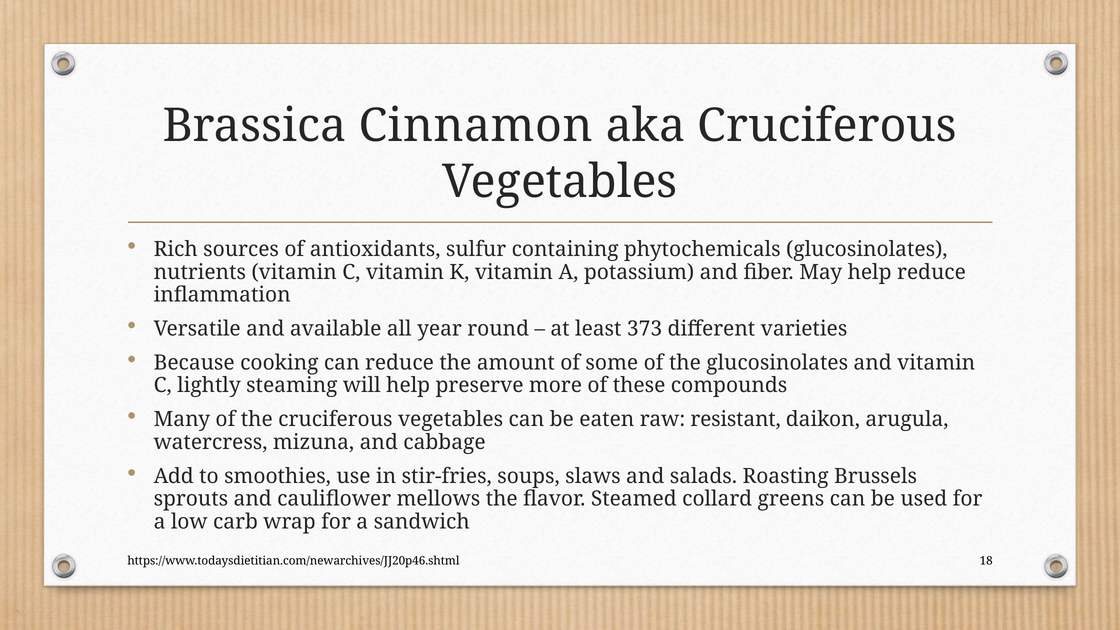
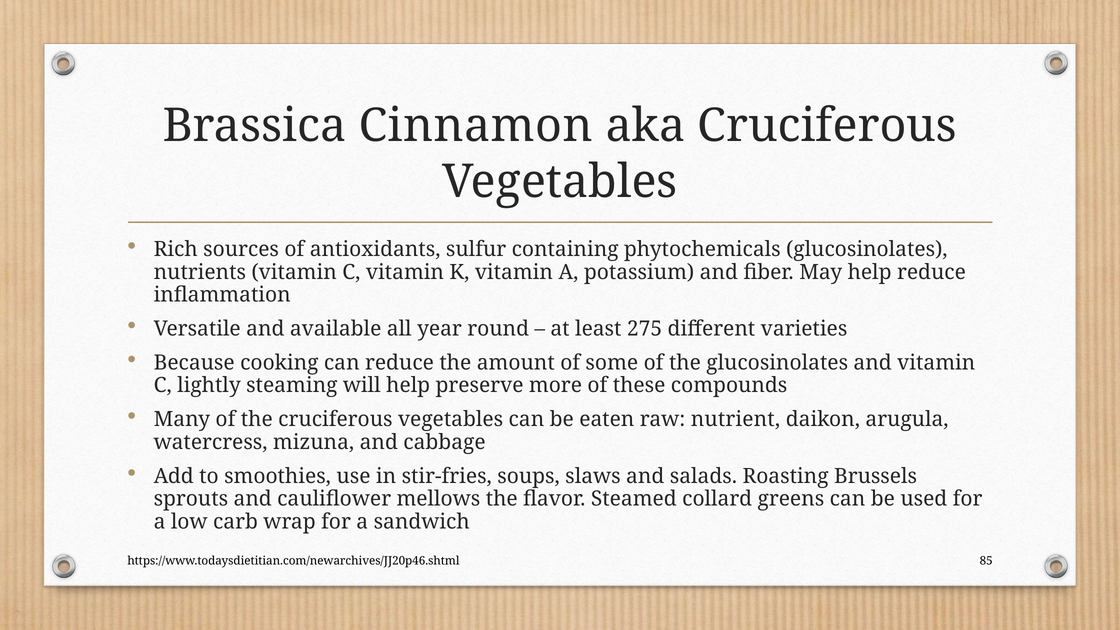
373: 373 -> 275 (645, 329)
resistant: resistant -> nutrient (735, 420)
18: 18 -> 85 (986, 561)
